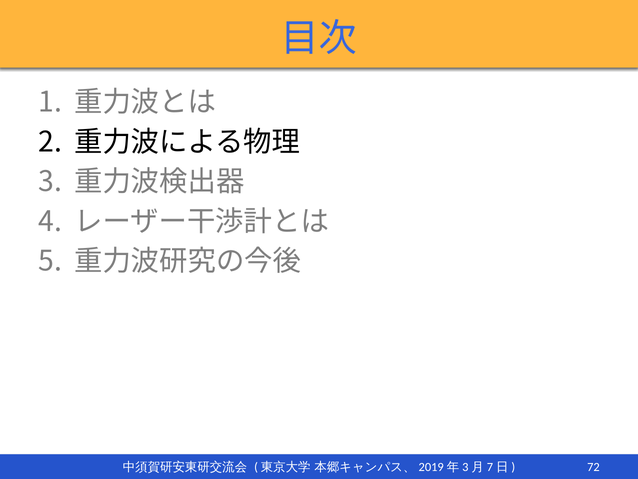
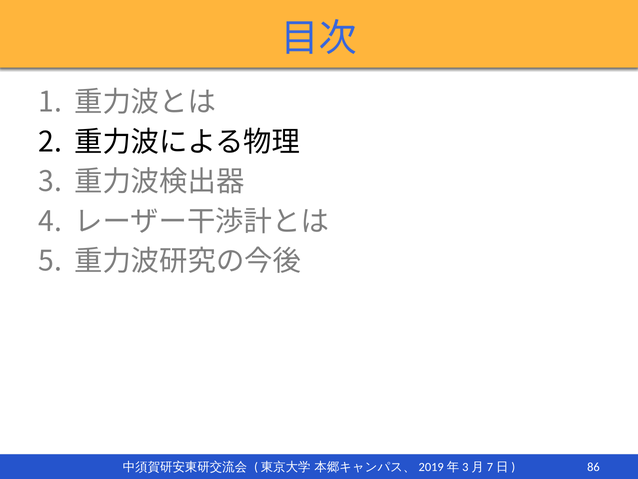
72: 72 -> 86 (593, 467)
